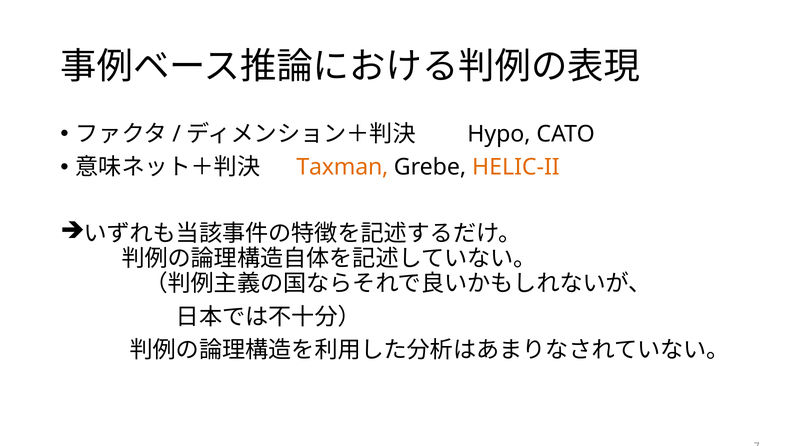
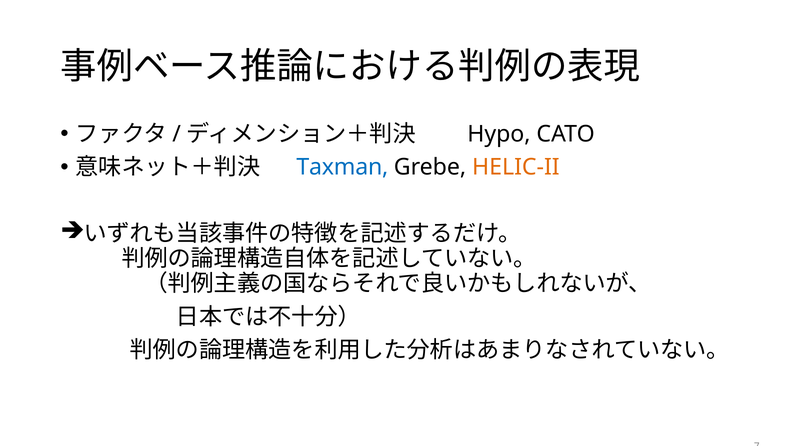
Taxman colour: orange -> blue (342, 167)
